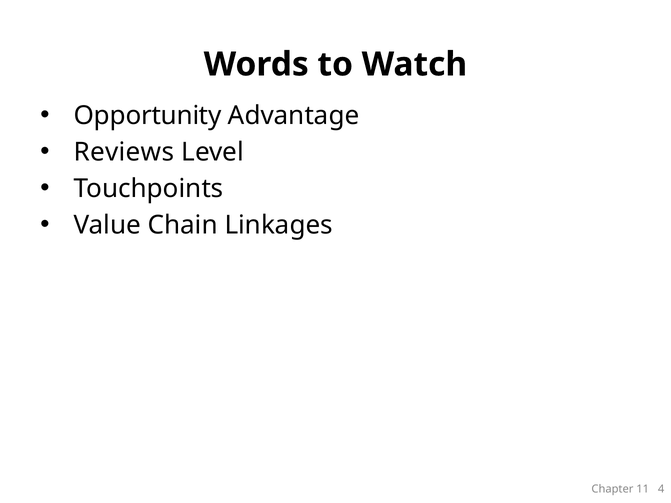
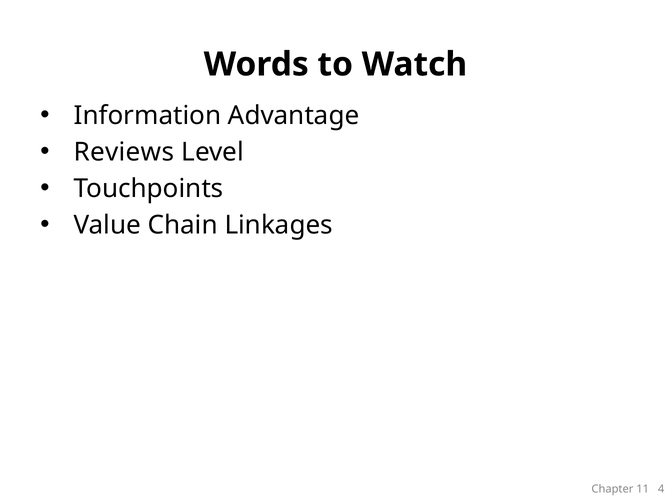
Opportunity: Opportunity -> Information (148, 116)
